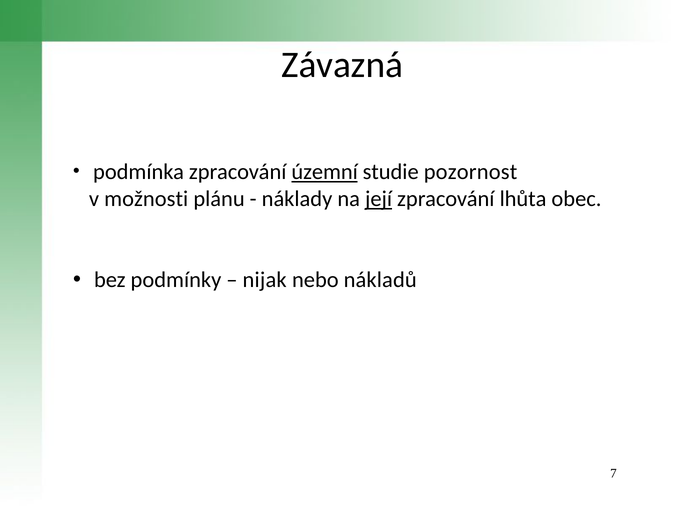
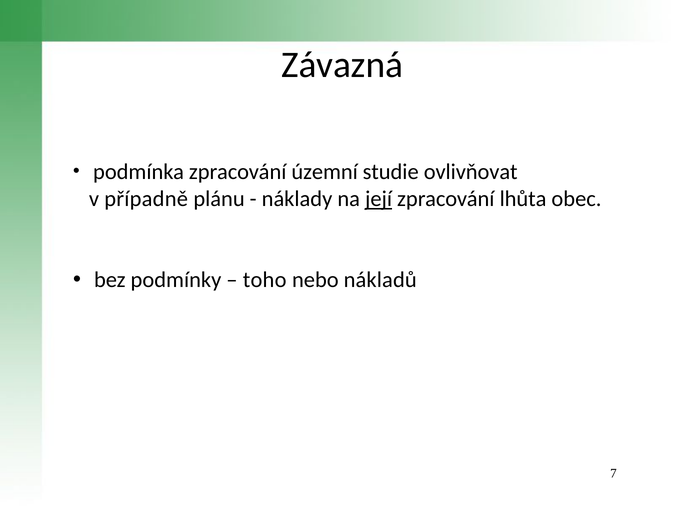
územní underline: present -> none (325, 172)
pozornost: pozornost -> ovlivňovat (471, 172)
možnosti: možnosti -> případně (146, 199)
nijak: nijak -> toho (265, 280)
